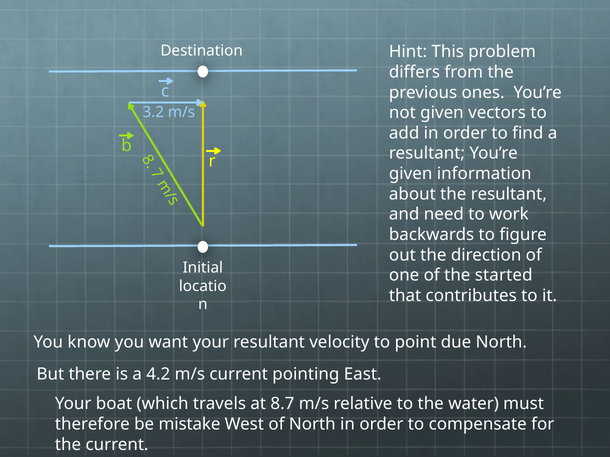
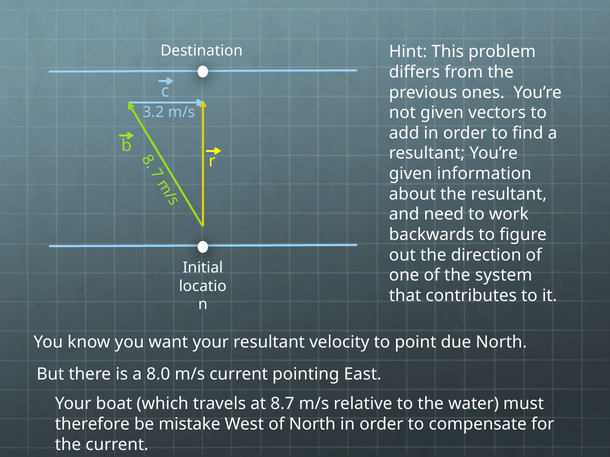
started: started -> system (504, 276)
4.2: 4.2 -> 8.0 (158, 375)
